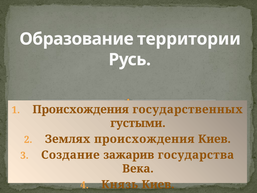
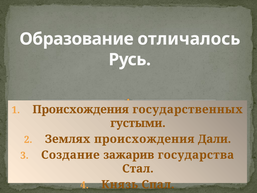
территории: территории -> отличалось (189, 39)
происхождения Киев: Киев -> Дали (214, 139)
Века: Века -> Стал (138, 168)
Князь Киев: Киев -> Спал (158, 184)
